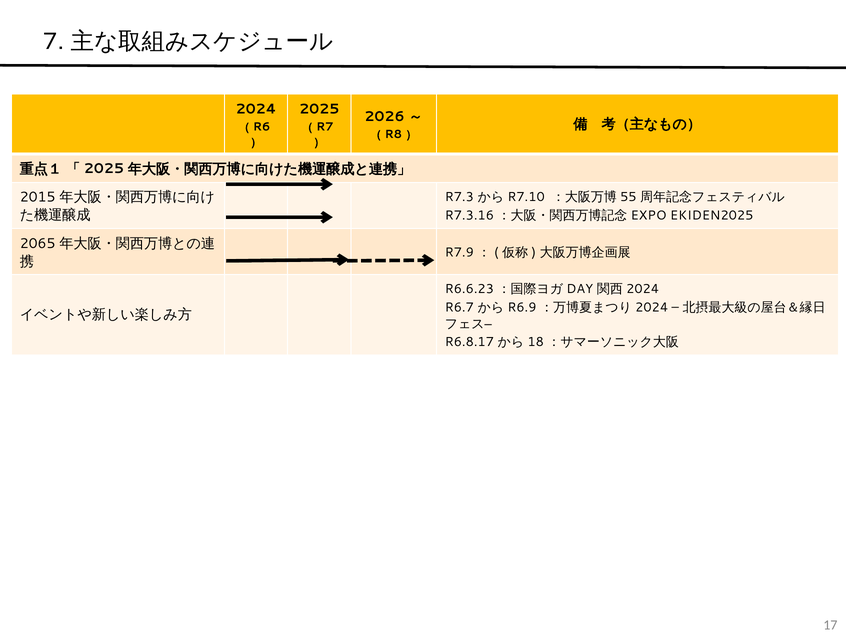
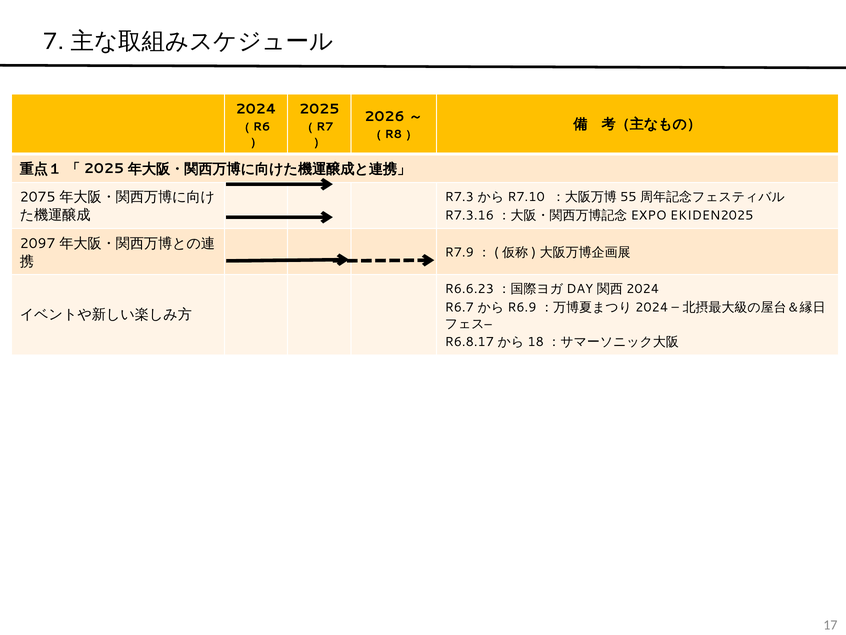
2015: 2015 -> 2075 (38, 197)
2065: 2065 -> 2097 (38, 243)
